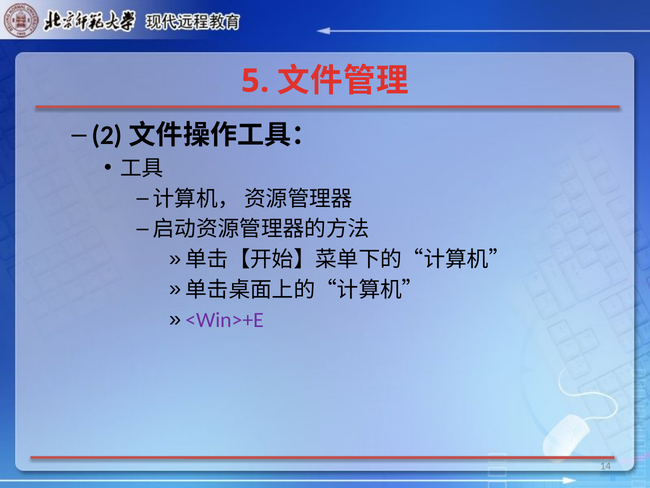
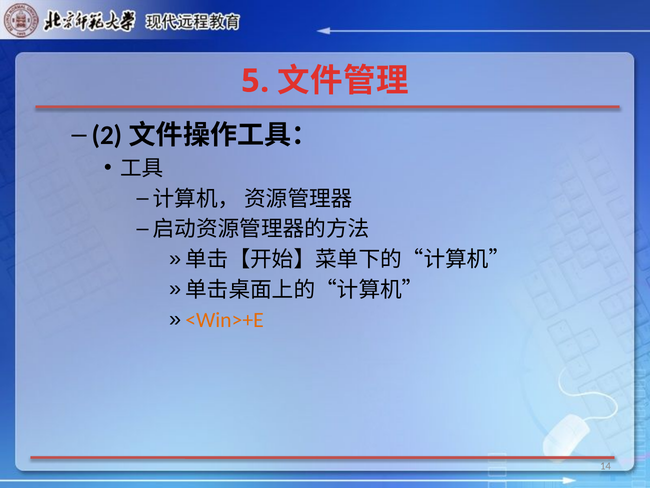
<Win>+E colour: purple -> orange (224, 320)
